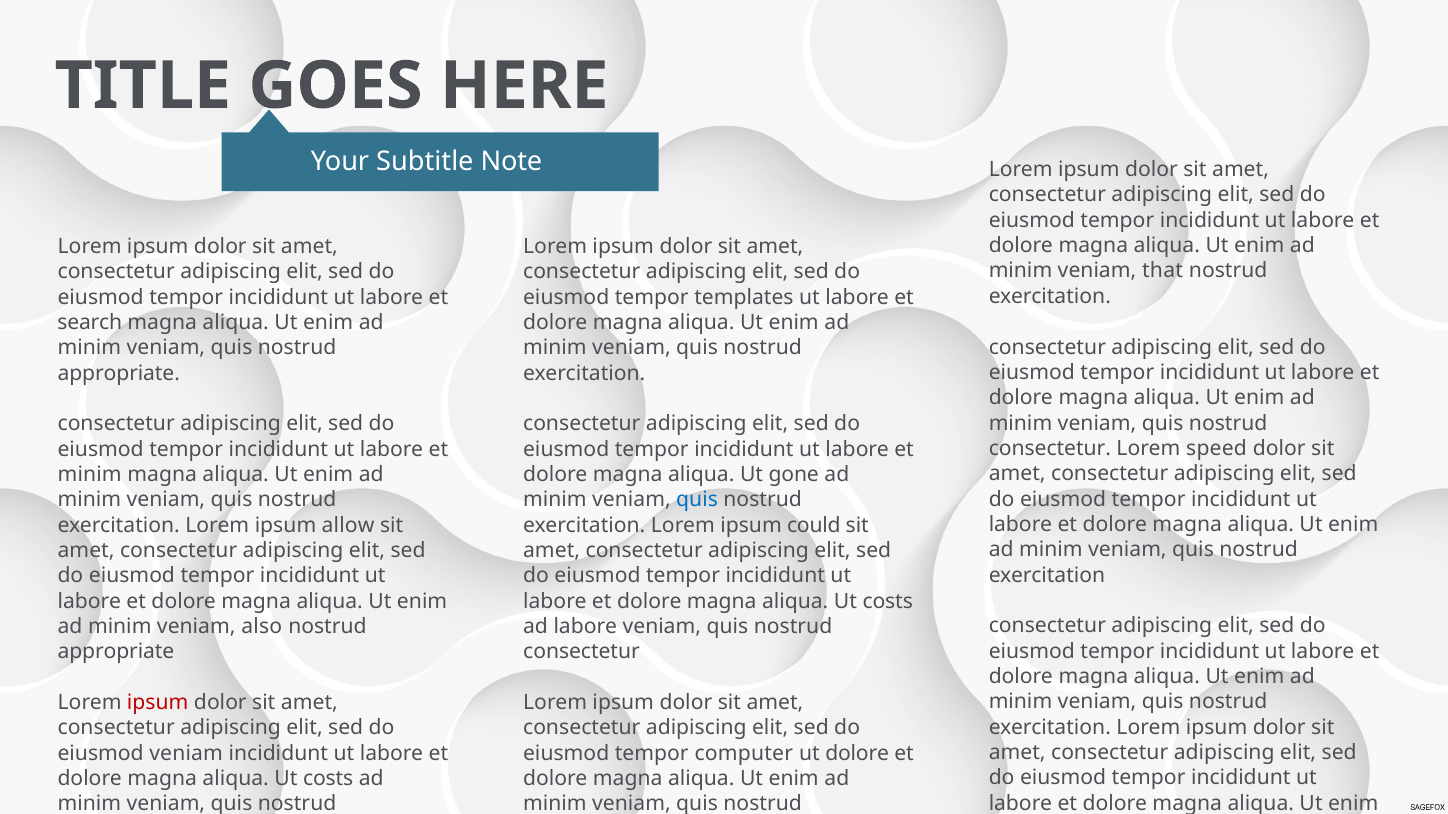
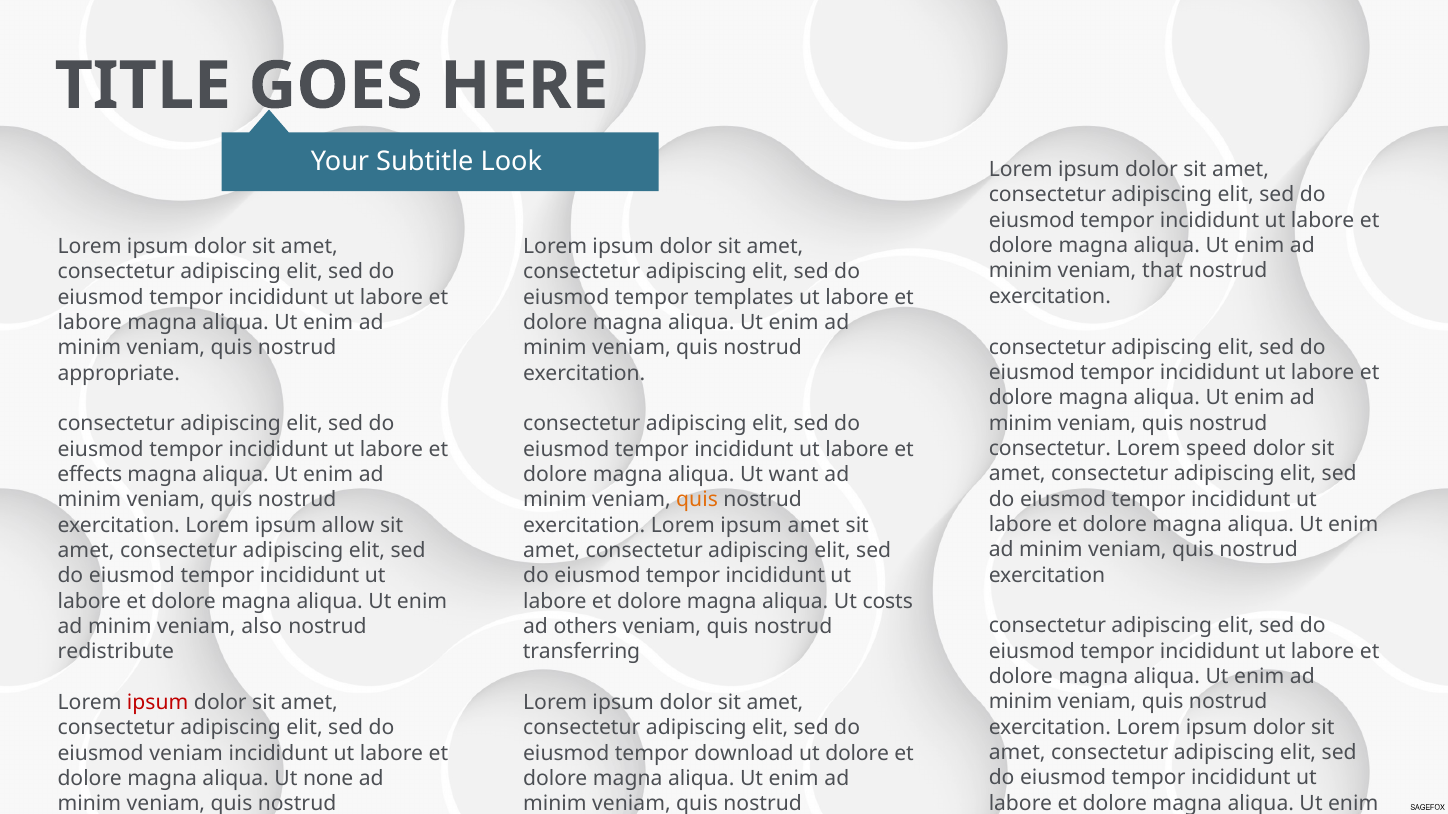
Note: Note -> Look (511, 162)
search: search -> labore (90, 323)
minim: minim -> effects (90, 475)
gone: gone -> want (794, 475)
quis colour: blue -> orange (697, 500)
ipsum could: could -> amet (814, 525)
ad labore: labore -> others (585, 627)
appropriate: appropriate -> redistribute (116, 652)
consectetur: consectetur -> transferring (582, 652)
computer: computer -> download (744, 754)
costs: costs -> none (328, 779)
